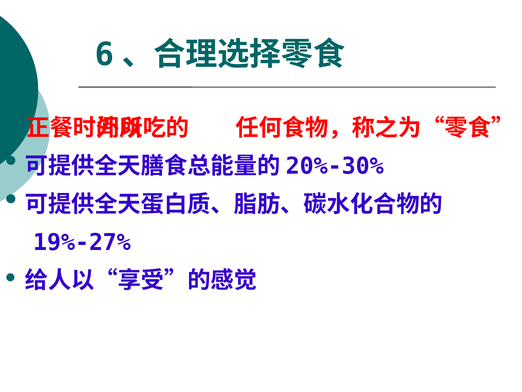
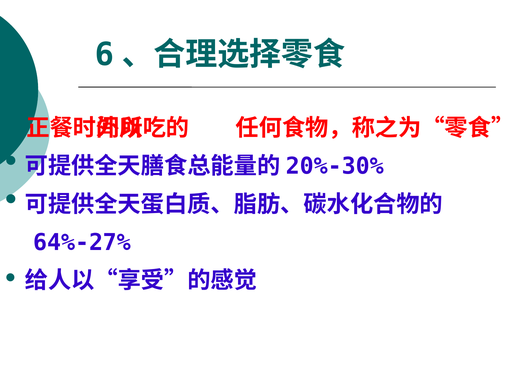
19%-27%: 19%-27% -> 64%-27% (82, 242)
